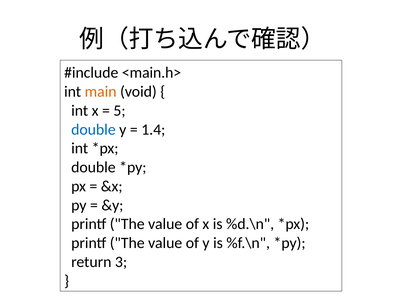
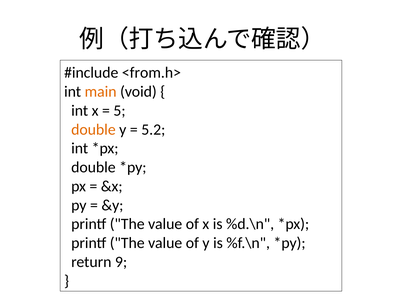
<main.h>: <main.h> -> <from.h> (151, 73)
double colour: blue -> orange (93, 129)
1.4: 1.4 -> 5.2 (153, 129)
3: 3 -> 9 (121, 262)
